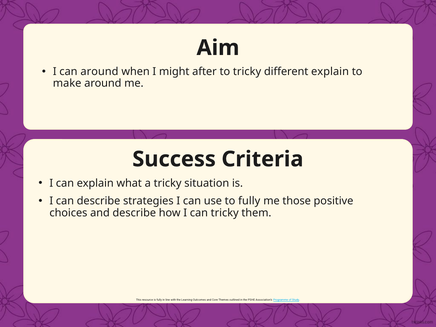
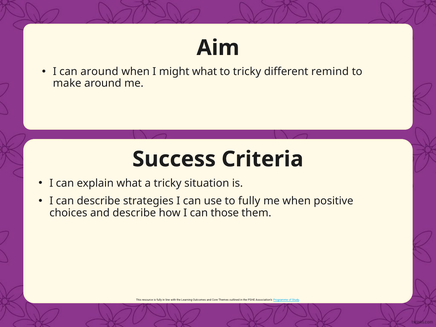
might after: after -> what (205, 72)
different explain: explain -> remind (330, 72)
me those: those -> when (297, 201)
can tricky: tricky -> those (225, 213)
